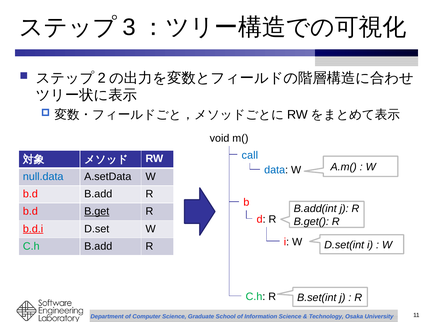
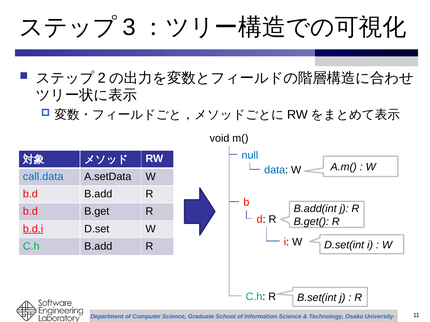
call: call -> null (250, 155)
null.data: null.data -> call.data (43, 177)
B.get underline: present -> none (97, 212)
